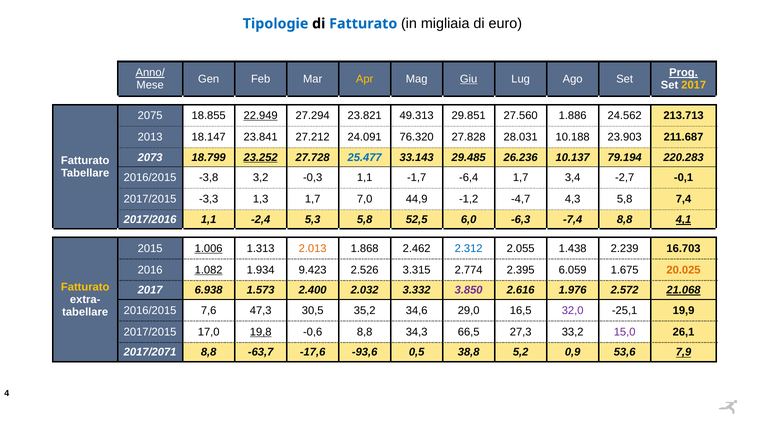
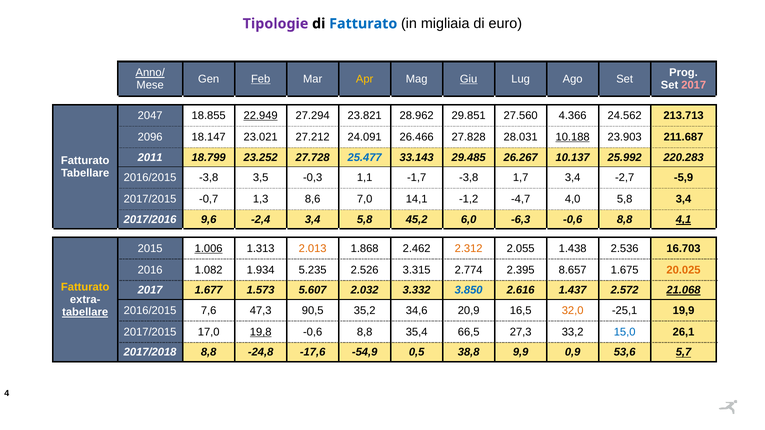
Tipologie colour: blue -> purple (276, 24)
Prog underline: present -> none (683, 73)
Feb underline: none -> present (261, 79)
2017 colour: yellow -> pink (694, 85)
2075: 2075 -> 2047 (150, 116)
49.313: 49.313 -> 28.962 (417, 116)
1.886: 1.886 -> 4.366 (573, 116)
2013: 2013 -> 2096 (150, 137)
23.841: 23.841 -> 23.021 (261, 137)
76.320: 76.320 -> 26.466 (417, 137)
10.188 underline: none -> present (573, 137)
2073: 2073 -> 2011 (150, 157)
23.252 underline: present -> none (261, 157)
26.236: 26.236 -> 26.267 (521, 157)
79.194: 79.194 -> 25.992 (625, 157)
3,2: 3,2 -> 3,5 (261, 178)
-1,7 -6,4: -6,4 -> -3,8 (469, 178)
-0,1: -0,1 -> -5,9 (684, 178)
-3,3: -3,3 -> -0,7 (209, 199)
1,3 1,7: 1,7 -> 8,6 (313, 199)
44,9: 44,9 -> 14,1 (417, 199)
4,3: 4,3 -> 4,0 (573, 199)
5,8 7,4: 7,4 -> 3,4 (684, 199)
2017/2016 1,1: 1,1 -> 9,6 (209, 220)
-2,4 5,3: 5,3 -> 3,4 (313, 220)
52,5: 52,5 -> 45,2 (417, 220)
-6,3 -7,4: -7,4 -> -0,6 (573, 220)
2.312 colour: blue -> orange (469, 249)
2.239: 2.239 -> 2.536 (625, 249)
1.082 underline: present -> none (209, 270)
9.423: 9.423 -> 5.235 (313, 270)
6.059: 6.059 -> 8.657 (573, 270)
6.938: 6.938 -> 1.677 (209, 290)
2.400: 2.400 -> 5.607 (313, 290)
3.850 colour: purple -> blue (469, 290)
1.976: 1.976 -> 1.437 (573, 290)
30,5: 30,5 -> 90,5 (313, 311)
29,0: 29,0 -> 20,9 (469, 311)
32,0 colour: purple -> orange (573, 311)
tabellare underline: none -> present (85, 312)
34,3: 34,3 -> 35,4 (417, 332)
15,0 colour: purple -> blue (625, 332)
2017/2071: 2017/2071 -> 2017/2018 (150, 353)
-63,7: -63,7 -> -24,8 (261, 353)
-93,6: -93,6 -> -54,9 (365, 353)
5,2: 5,2 -> 9,9 (521, 353)
7,9: 7,9 -> 5,7 (684, 353)
